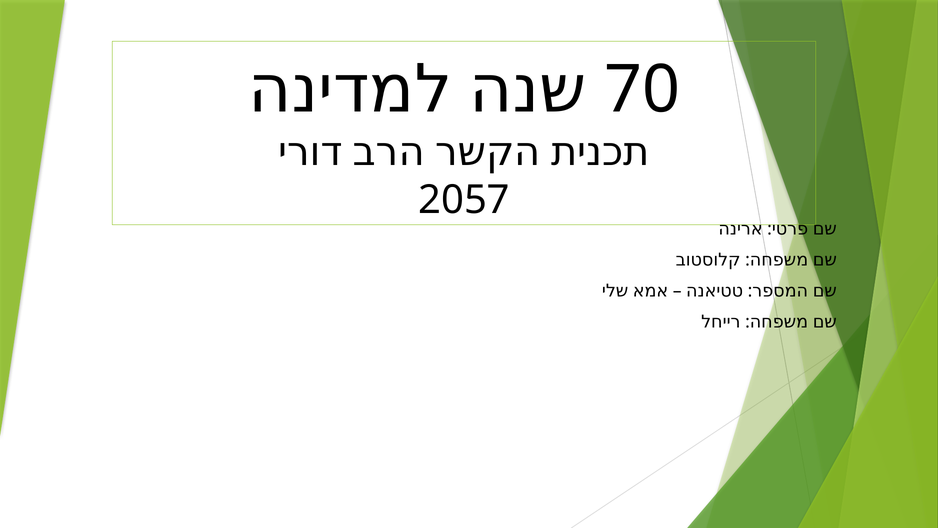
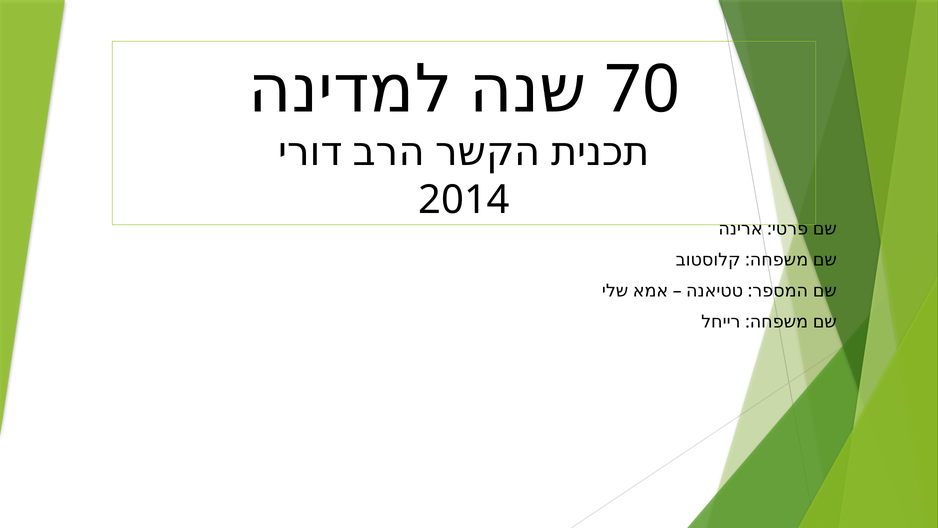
2057: 2057 -> 2014 (464, 200)
